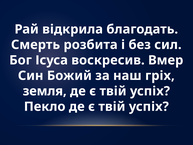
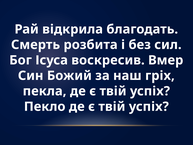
земля: земля -> пекла (45, 91)
